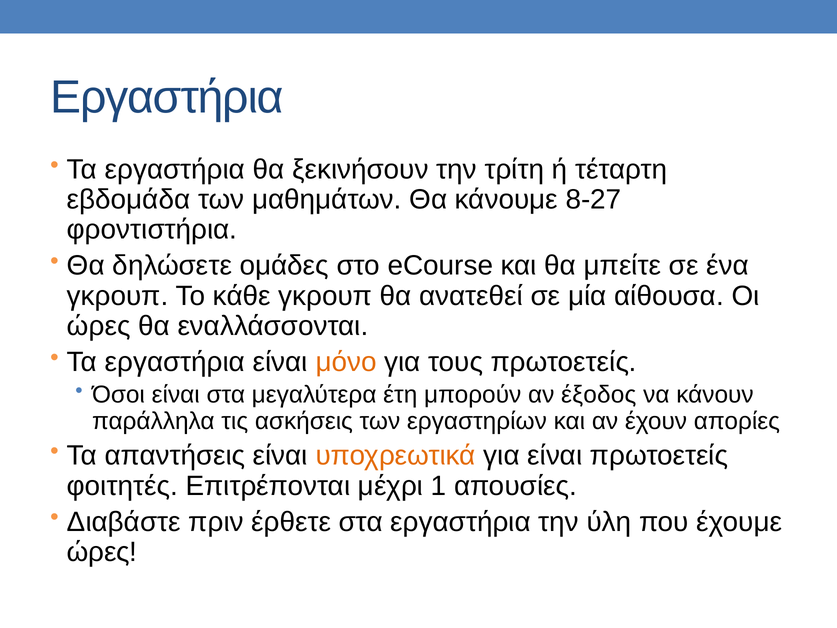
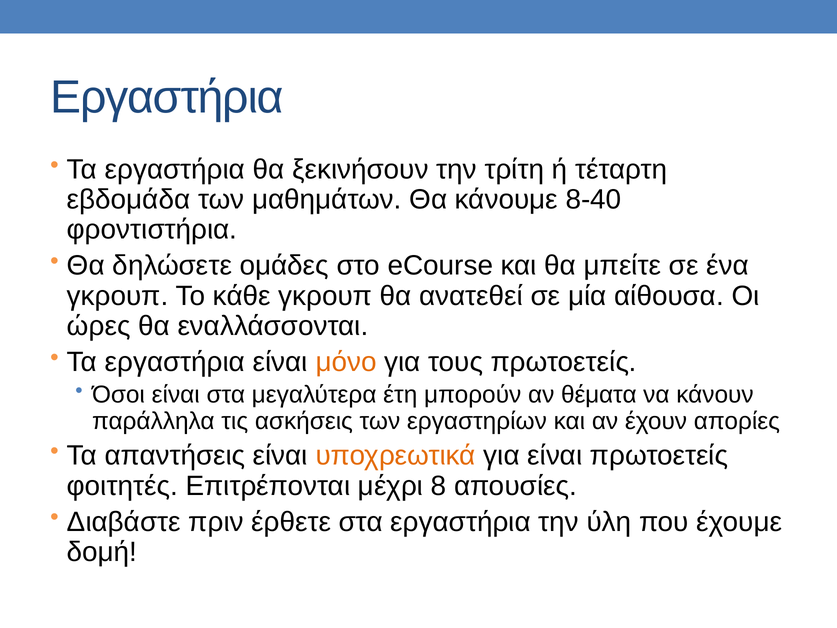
8-27: 8-27 -> 8-40 (593, 199)
έξοδος: έξοδος -> θέματα (599, 395)
1: 1 -> 8 (439, 486)
ώρες: ώρες -> δομή (102, 552)
